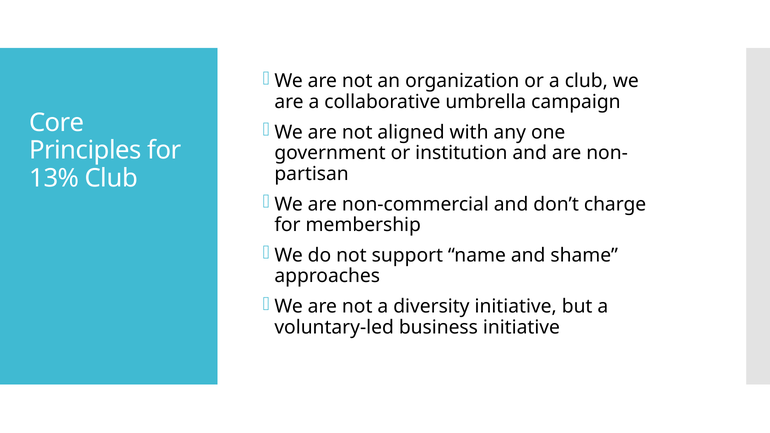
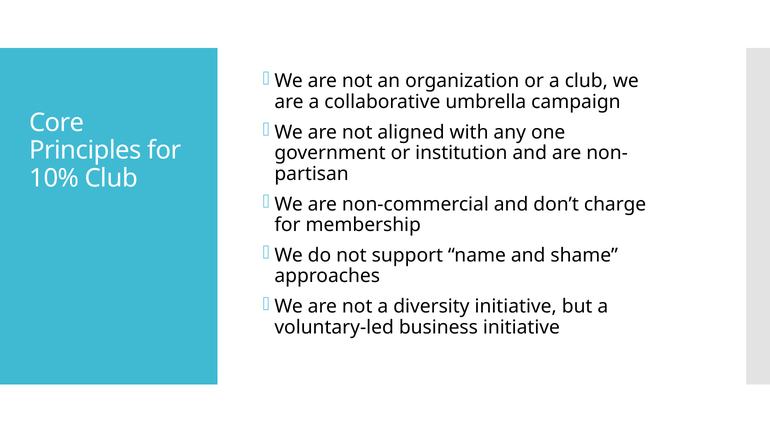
13%: 13% -> 10% (54, 178)
